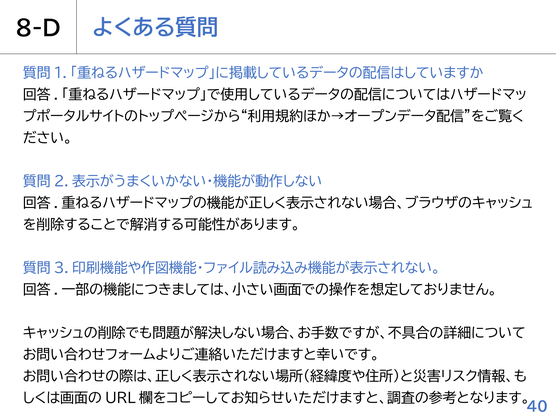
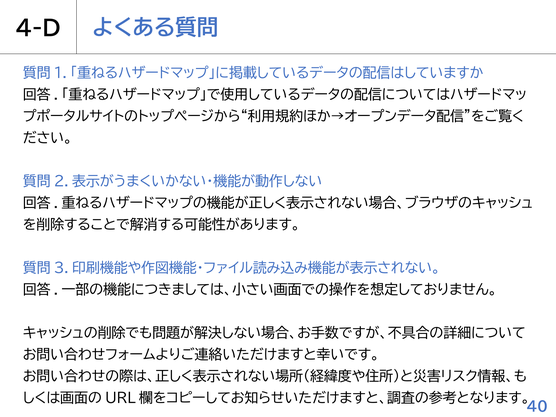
8-D: 8-D -> 4-D (38, 29)
